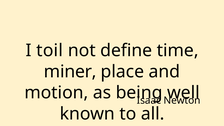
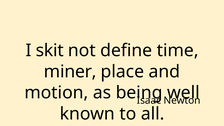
toil: toil -> skit (50, 51)
